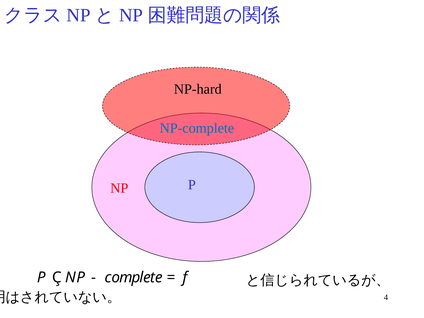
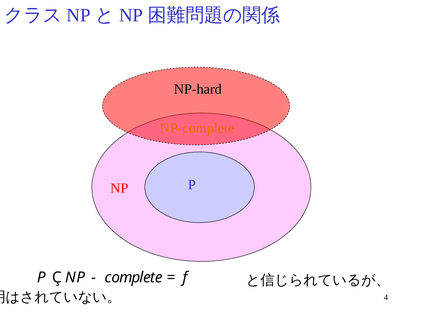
NP-complete colour: blue -> orange (197, 128)
